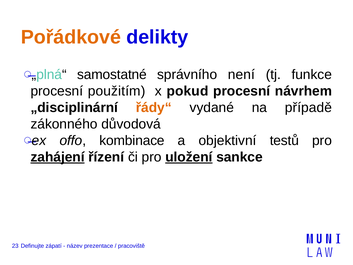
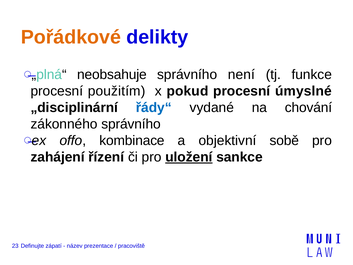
samostatné: samostatné -> neobsahuje (112, 75)
návrhem: návrhem -> úmyslné (303, 91)
řády“ colour: orange -> blue (154, 107)
případě: případě -> chování (309, 107)
zákonného důvodová: důvodová -> správního (131, 124)
testů: testů -> sobě (284, 140)
zahájení underline: present -> none (58, 157)
